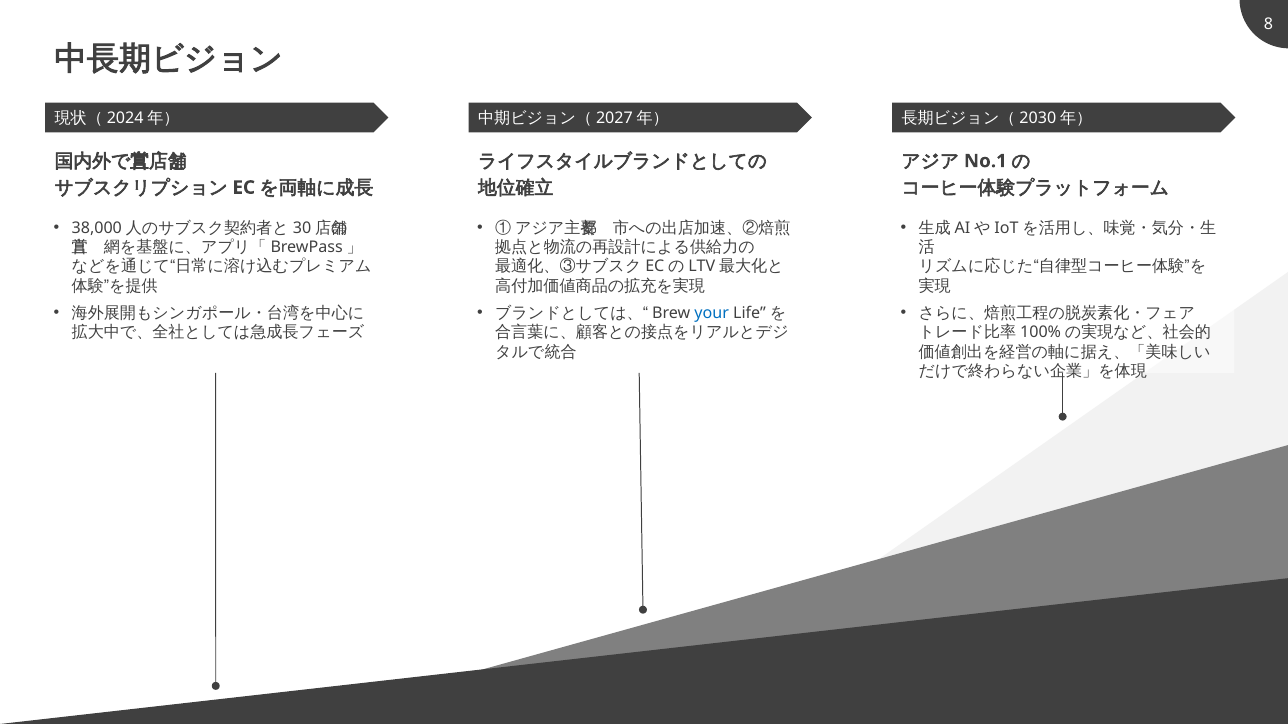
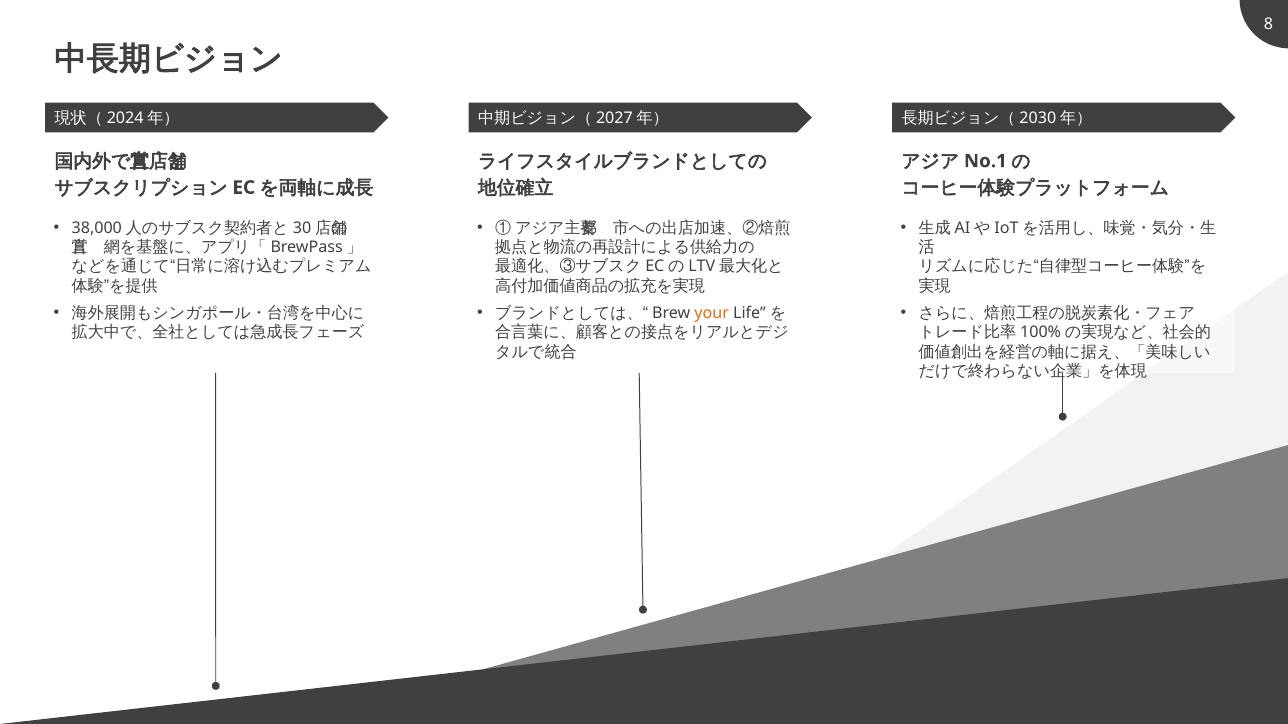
your colour: blue -> orange (712, 313)
